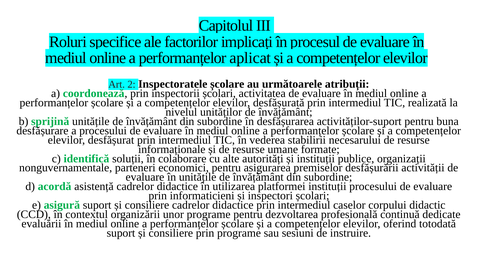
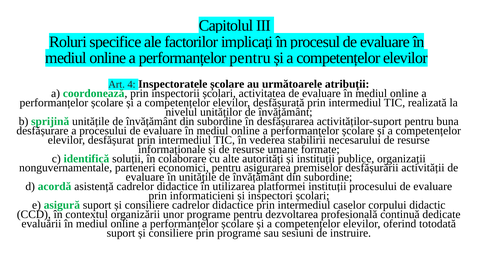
performanțelor aplicat: aplicat -> pentru (250, 58)
2: 2 -> 4 (131, 84)
